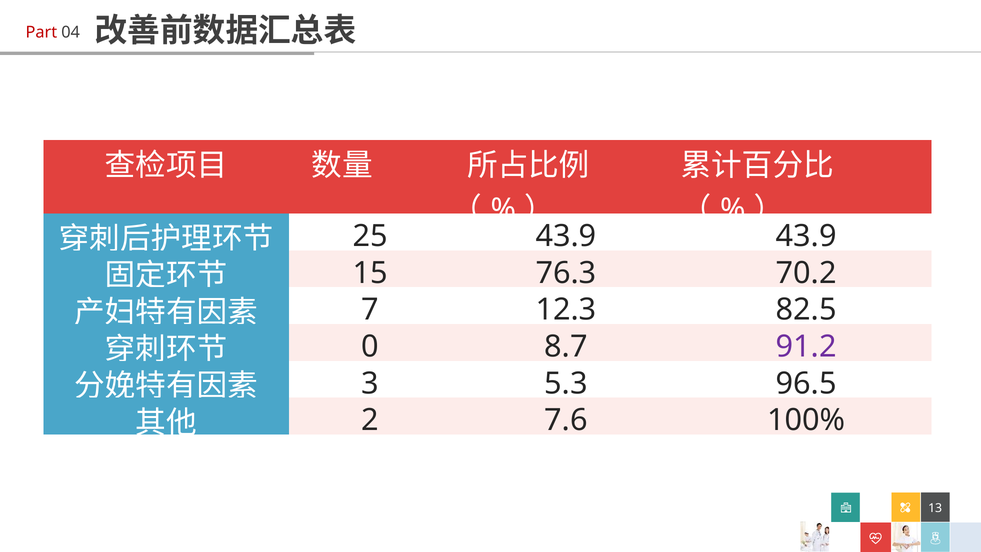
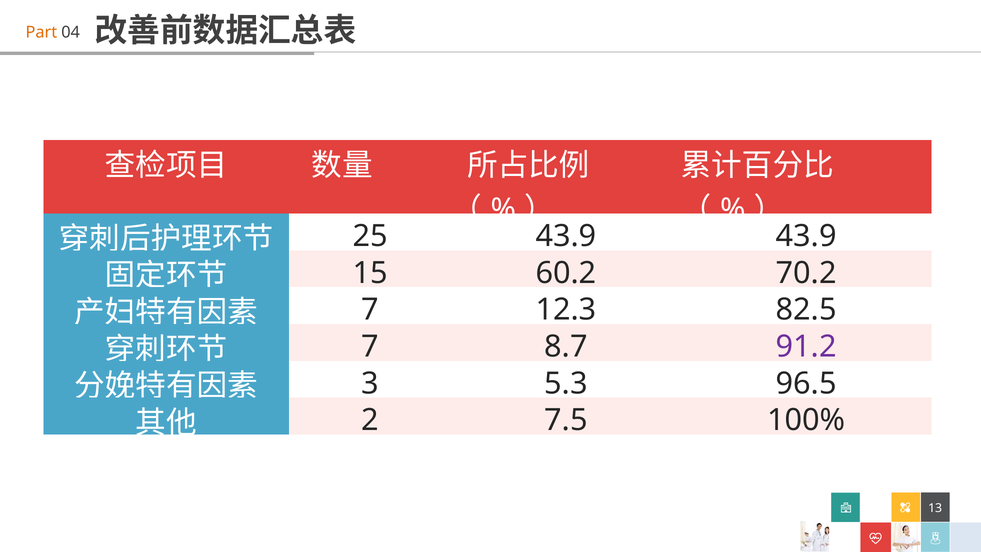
Part colour: red -> orange (41, 32)
76.3: 76.3 -> 60.2 (566, 273)
0: 0 -> 7 (370, 347)
7.6: 7.6 -> 7.5 (566, 420)
